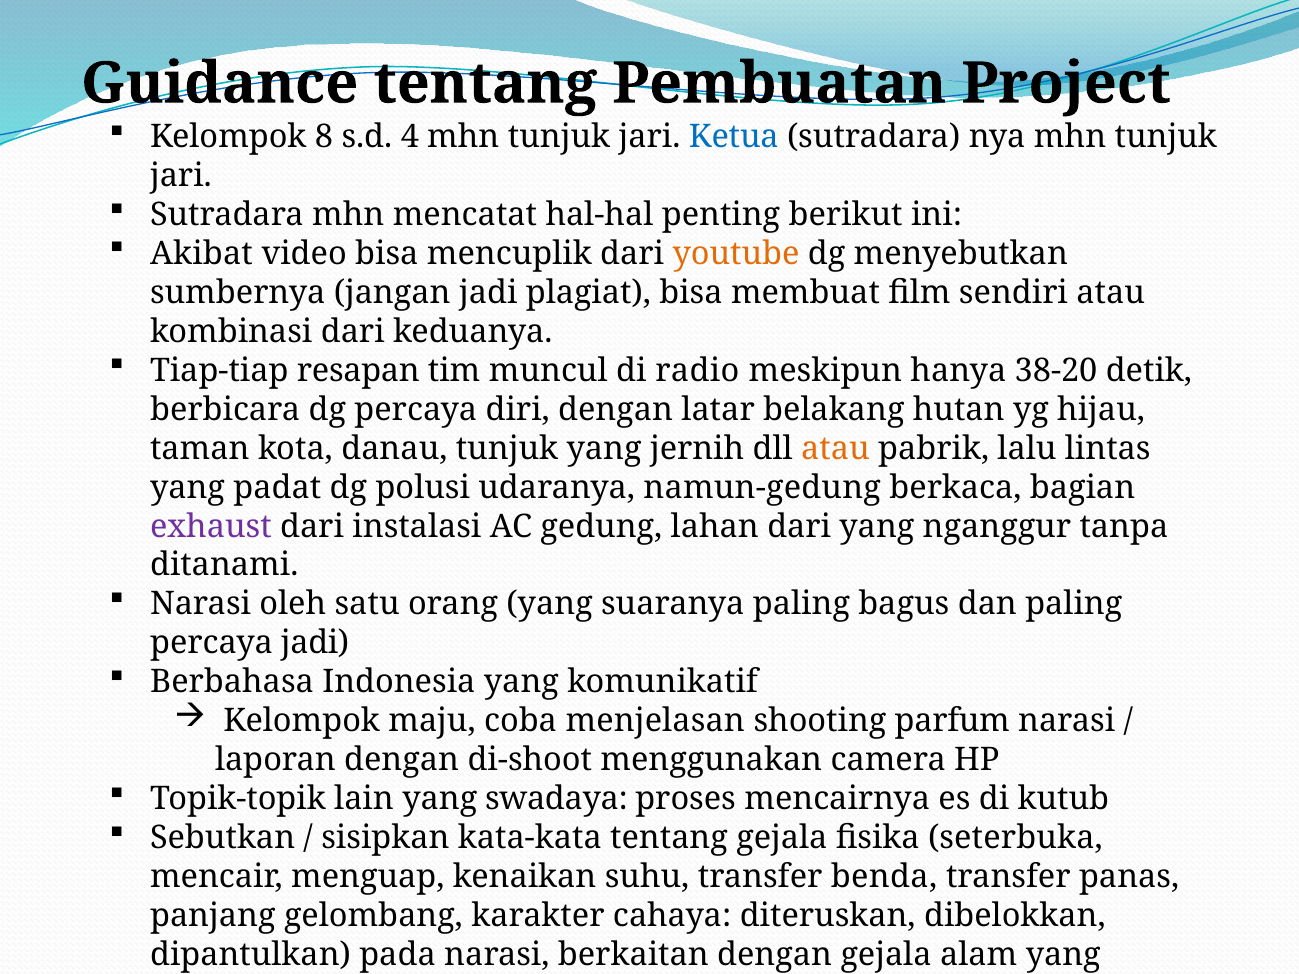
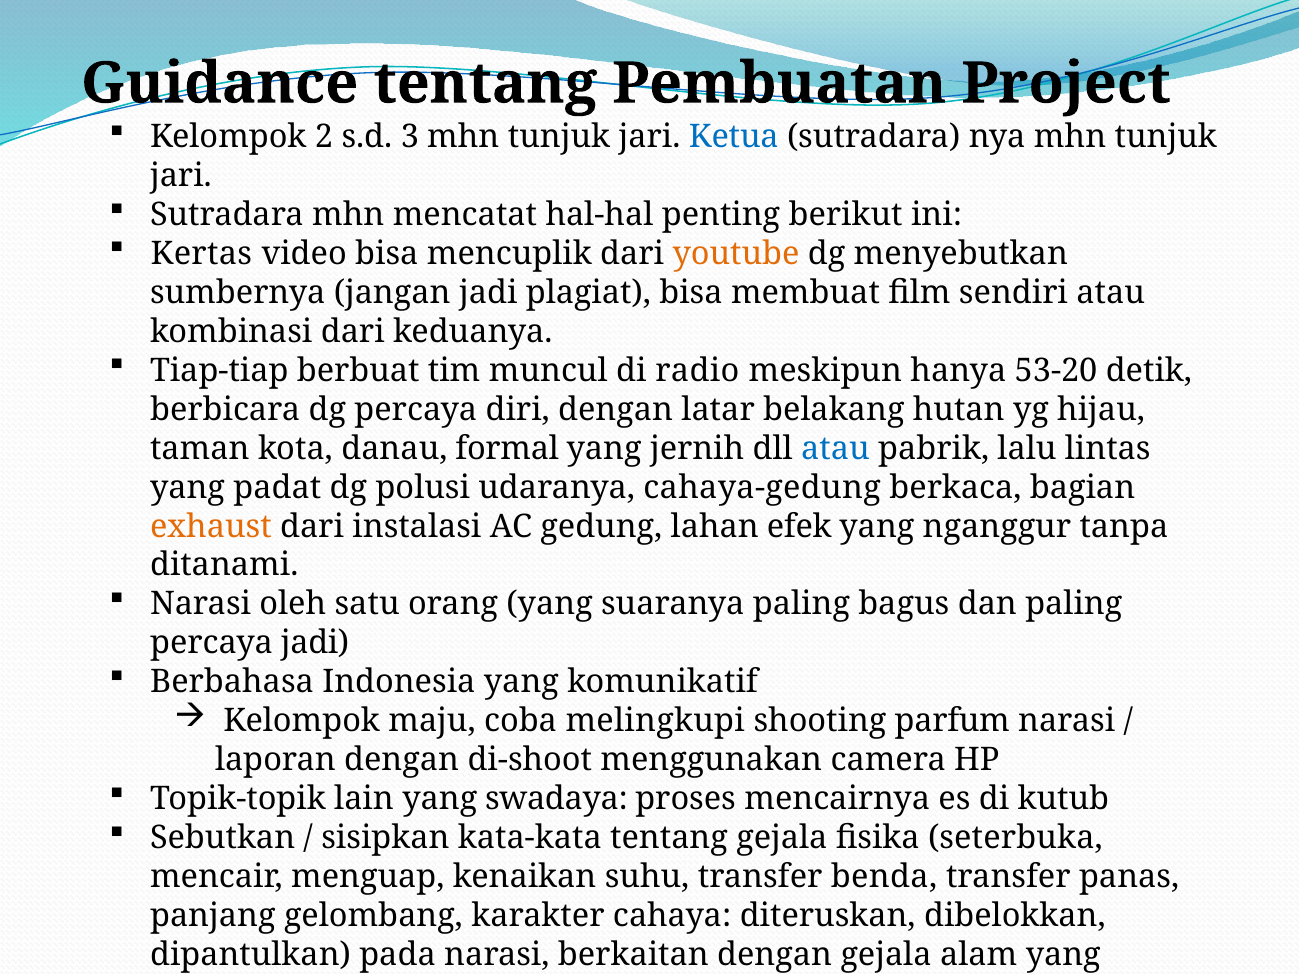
8: 8 -> 2 (324, 137)
4: 4 -> 3 (410, 137)
Akibat: Akibat -> Kertas (201, 254)
resapan: resapan -> berbuat (358, 371)
38-20: 38-20 -> 53-20 (1056, 371)
danau tunjuk: tunjuk -> formal (507, 448)
atau colour: orange -> blue (835, 448)
namun-gedung: namun-gedung -> cahaya-gedung (762, 487)
exhaust colour: purple -> orange (211, 526)
lahan dari: dari -> efek (799, 526)
menjelasan: menjelasan -> melingkupi (655, 721)
